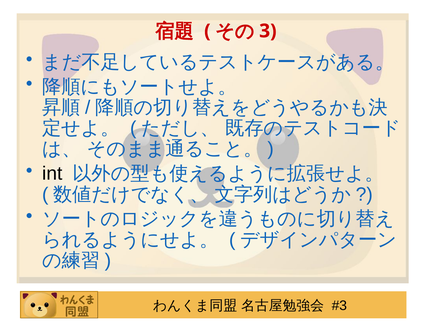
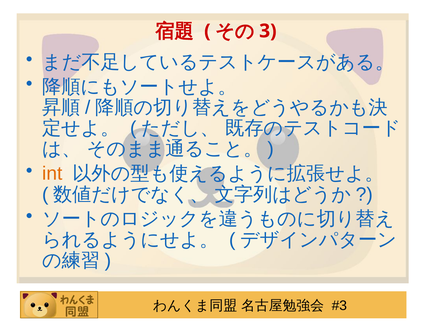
int colour: black -> orange (52, 174)
